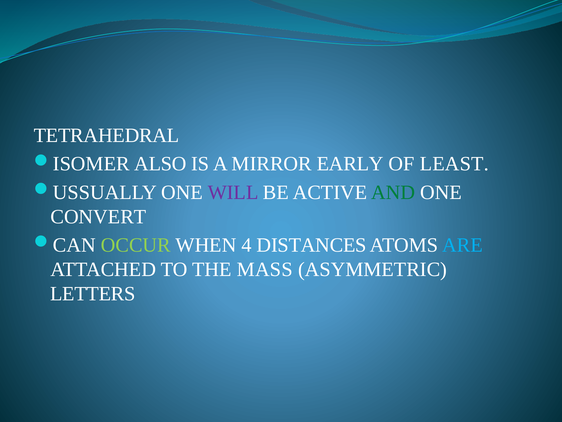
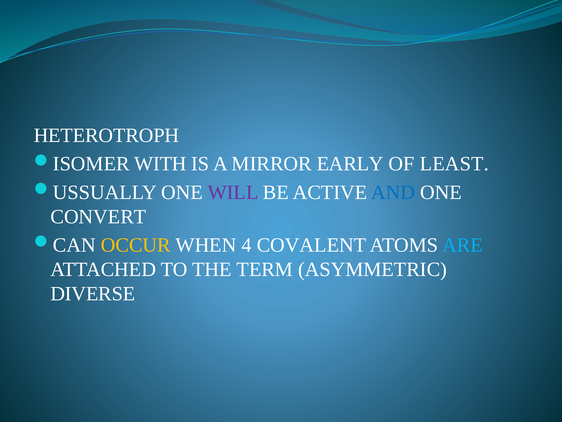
TETRAHEDRAL: TETRAHEDRAL -> HETEROTROPH (106, 135)
ALSO: ALSO -> WITH (160, 164)
AND colour: green -> blue (393, 192)
OCCUR colour: light green -> yellow (136, 245)
DISTANCES: DISTANCES -> COVALENT (311, 245)
MASS: MASS -> TERM (265, 269)
LETTERS: LETTERS -> DIVERSE (93, 294)
